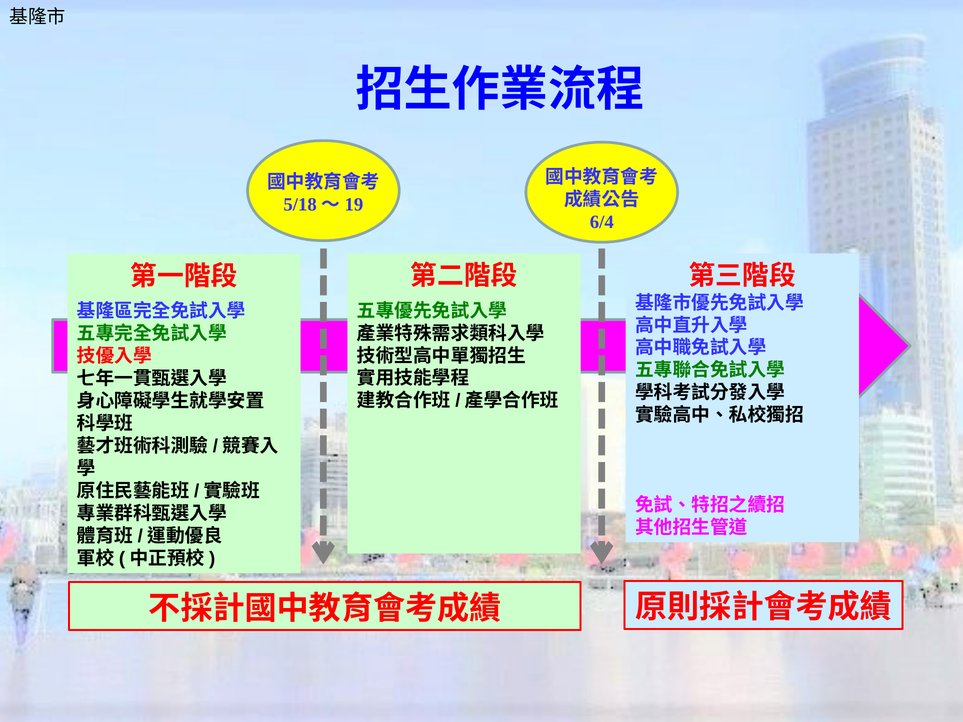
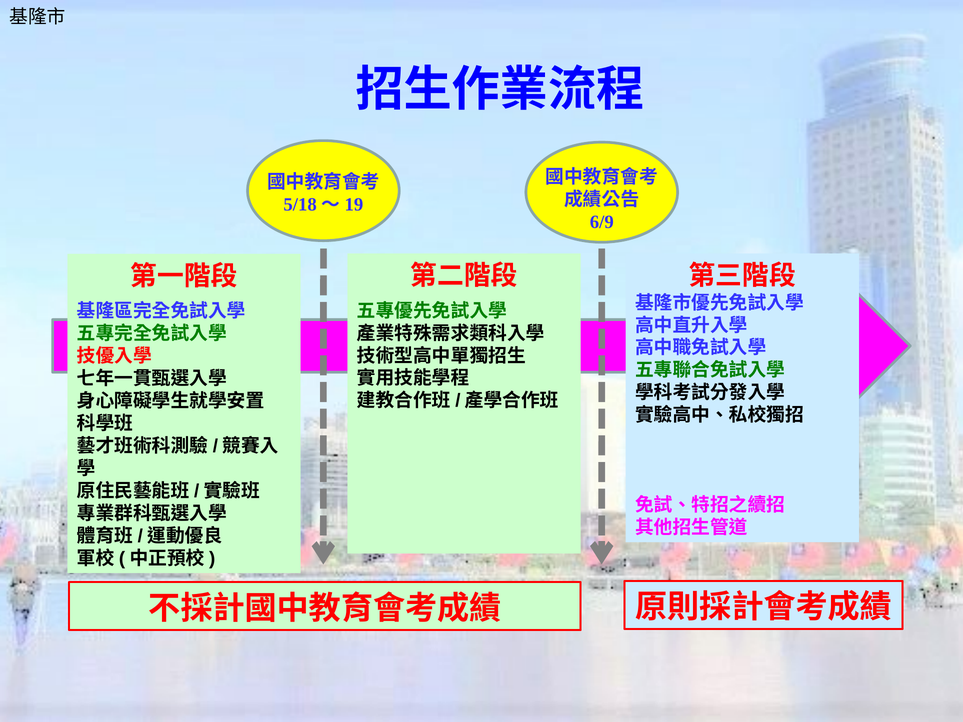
6/4: 6/4 -> 6/9 (602, 222)
